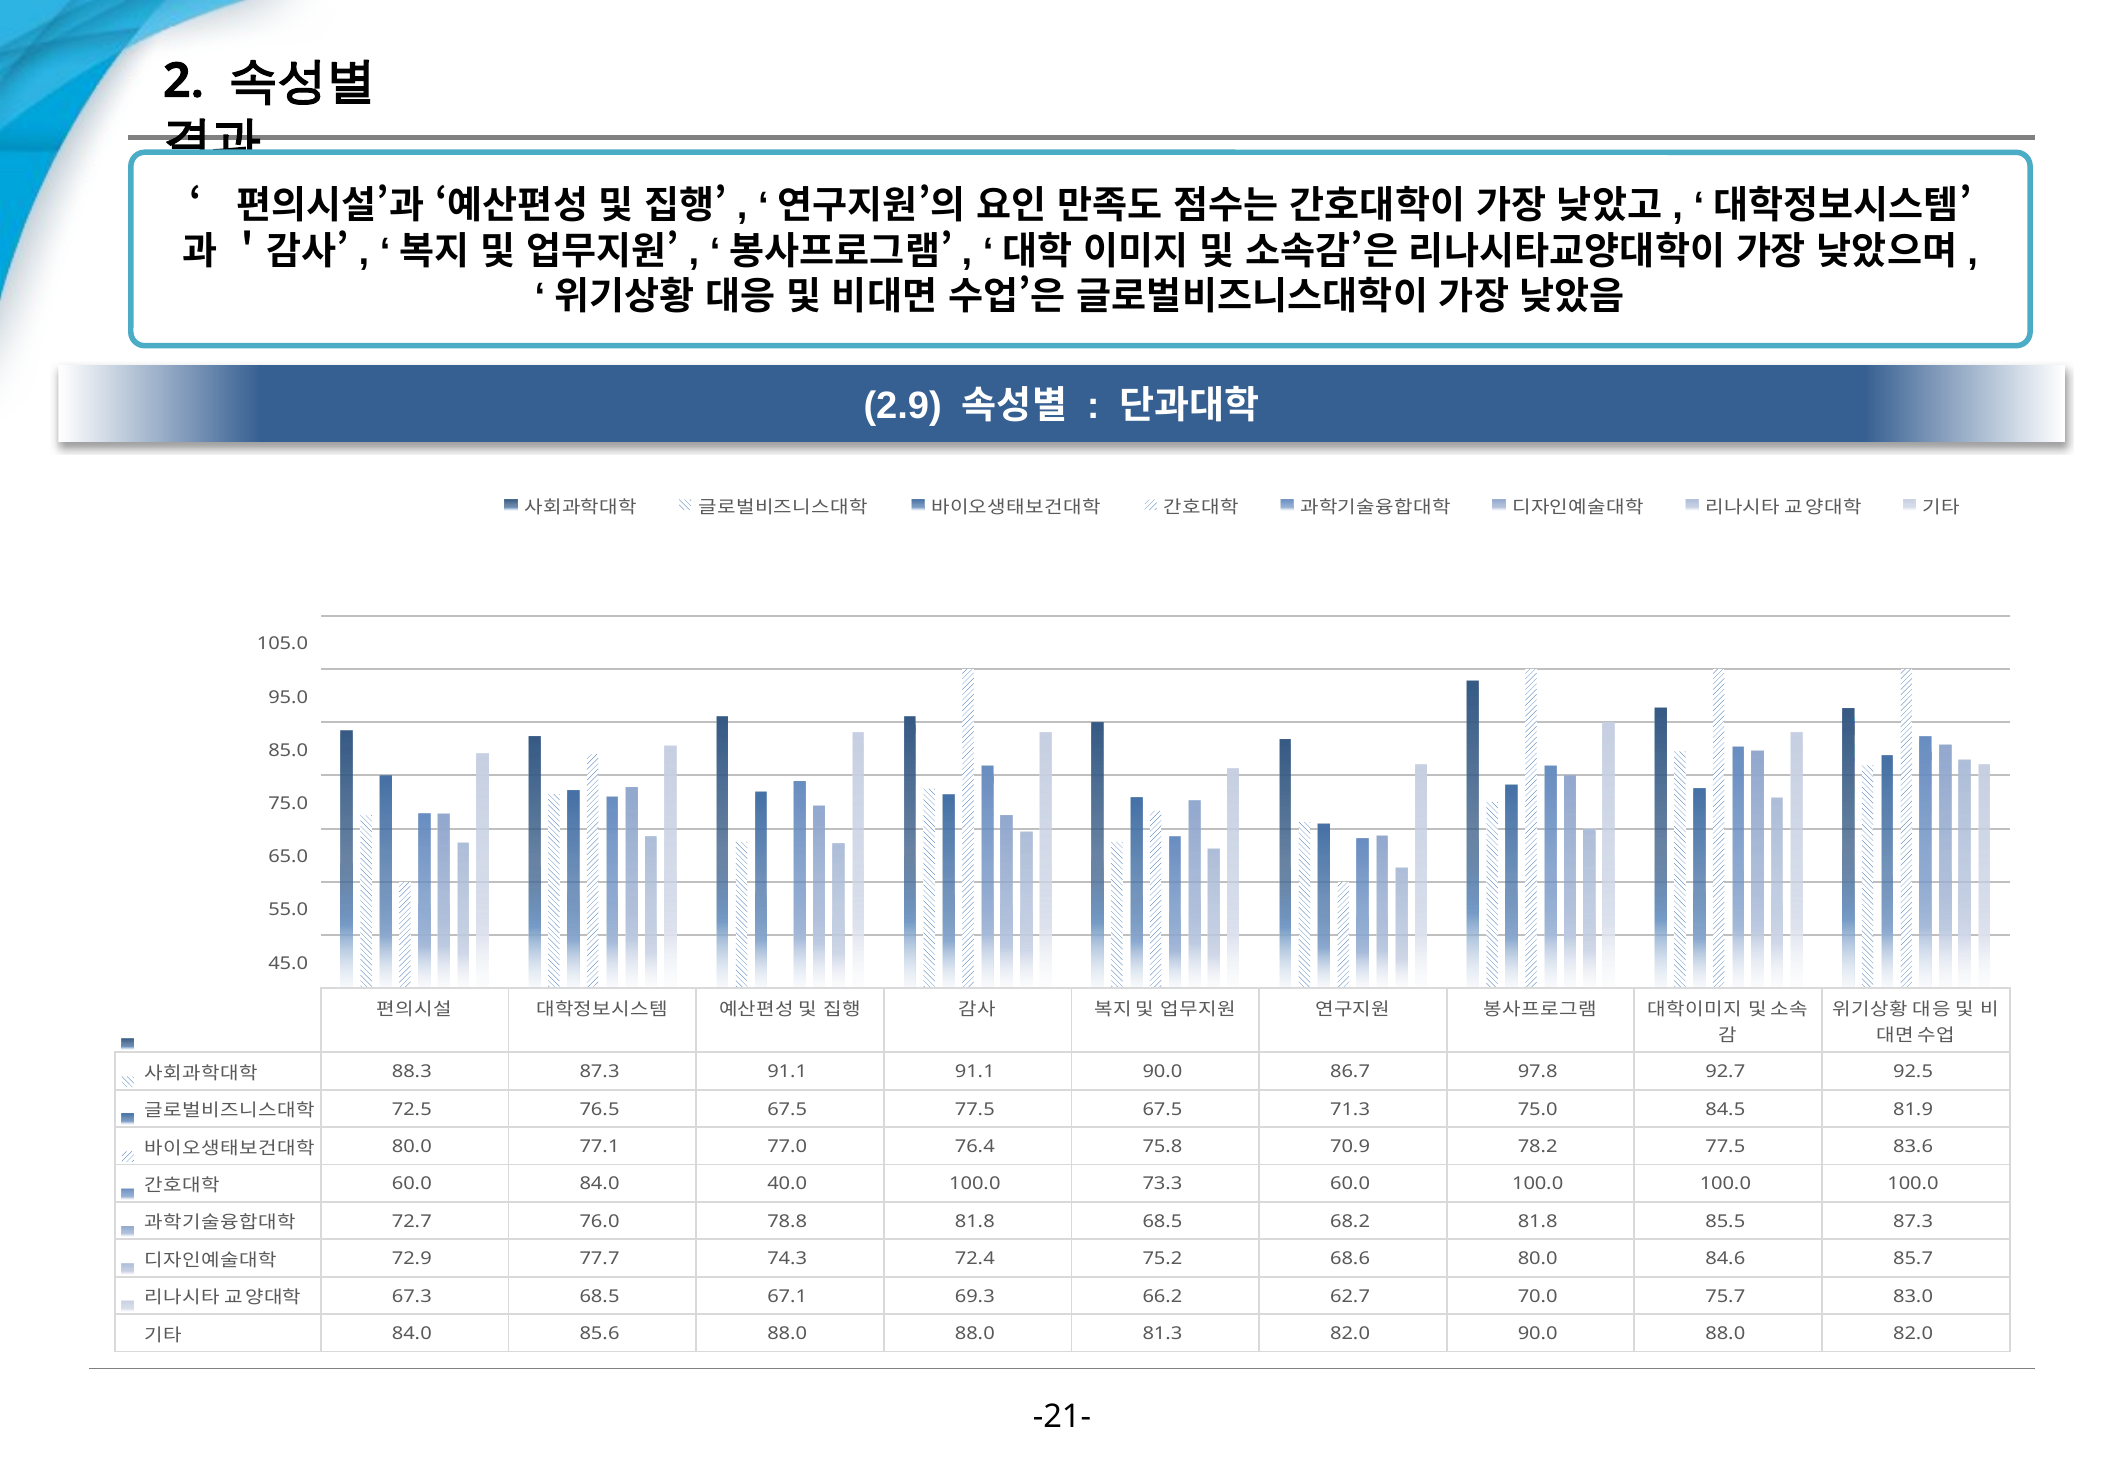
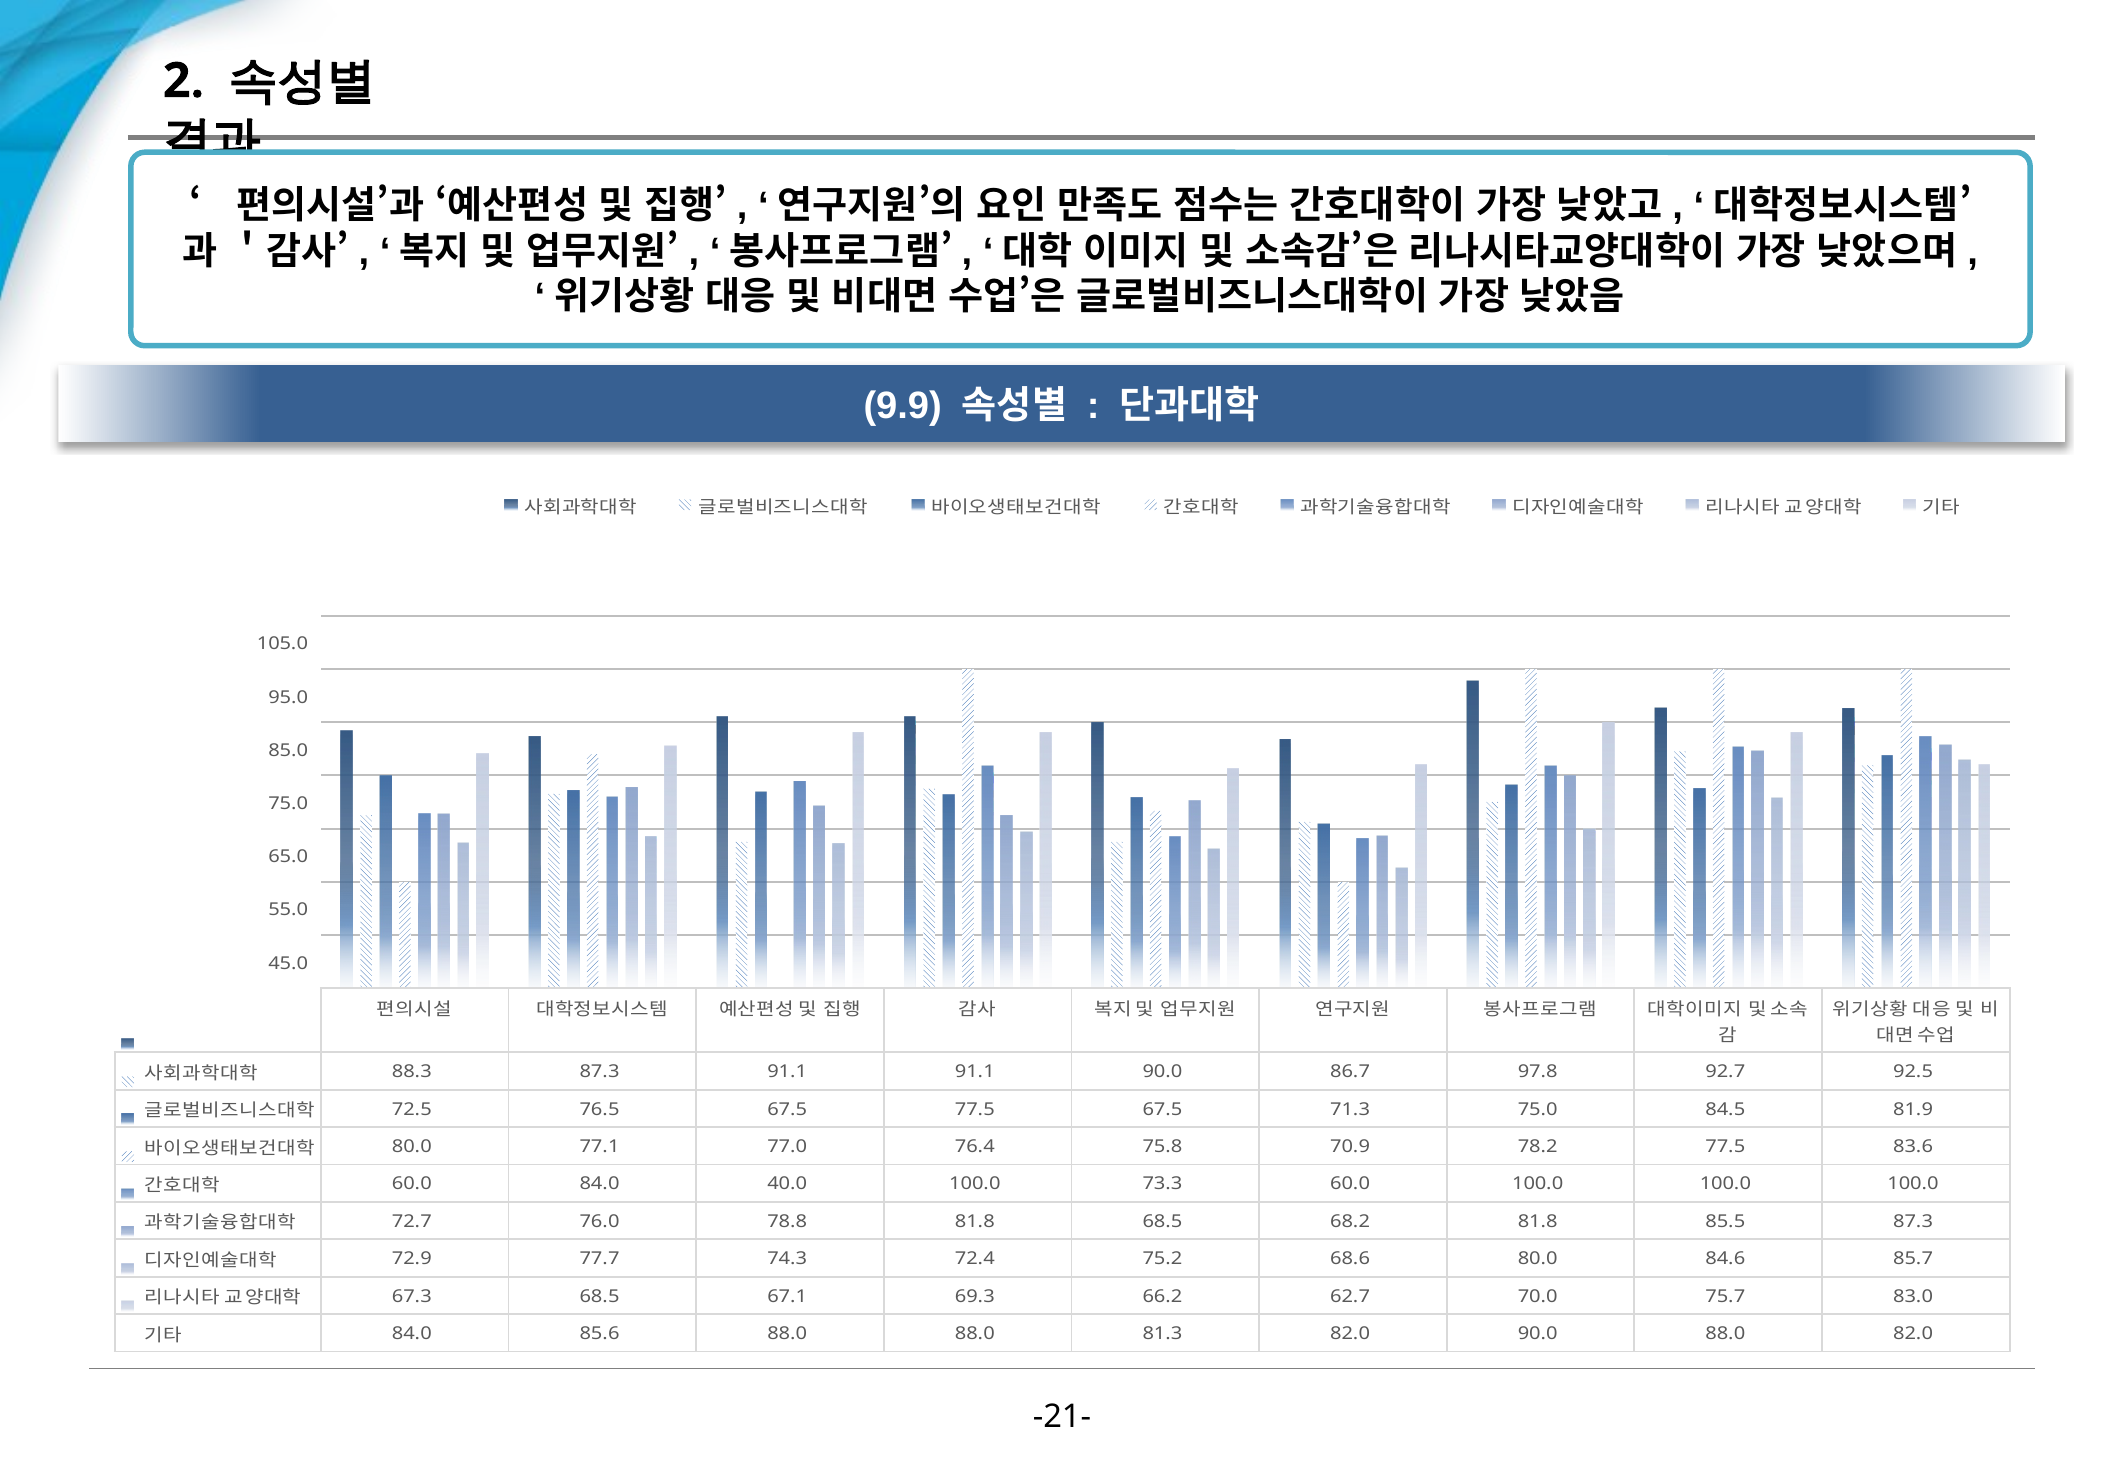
2.9: 2.9 -> 9.9 (903, 406)
